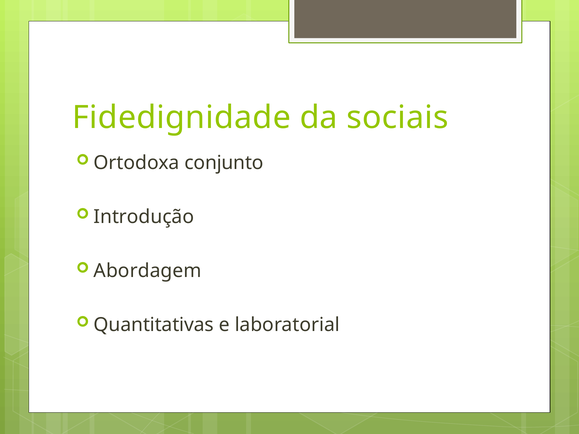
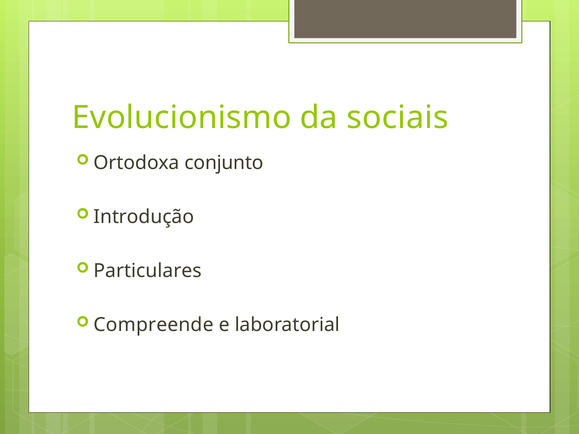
Fidedignidade: Fidedignidade -> Evolucionismo (182, 117)
Abordagem: Abordagem -> Particulares (148, 271)
Quantitativas: Quantitativas -> Compreende (154, 325)
